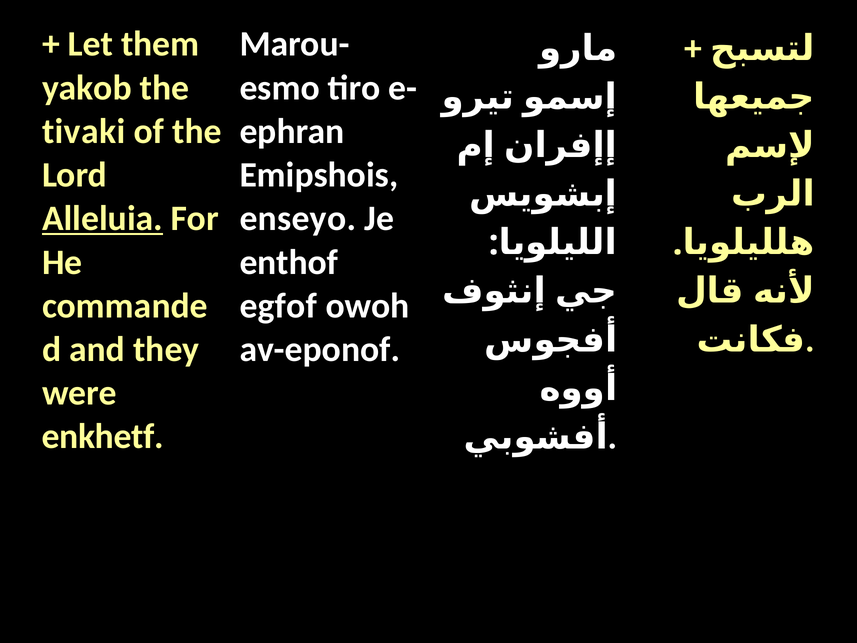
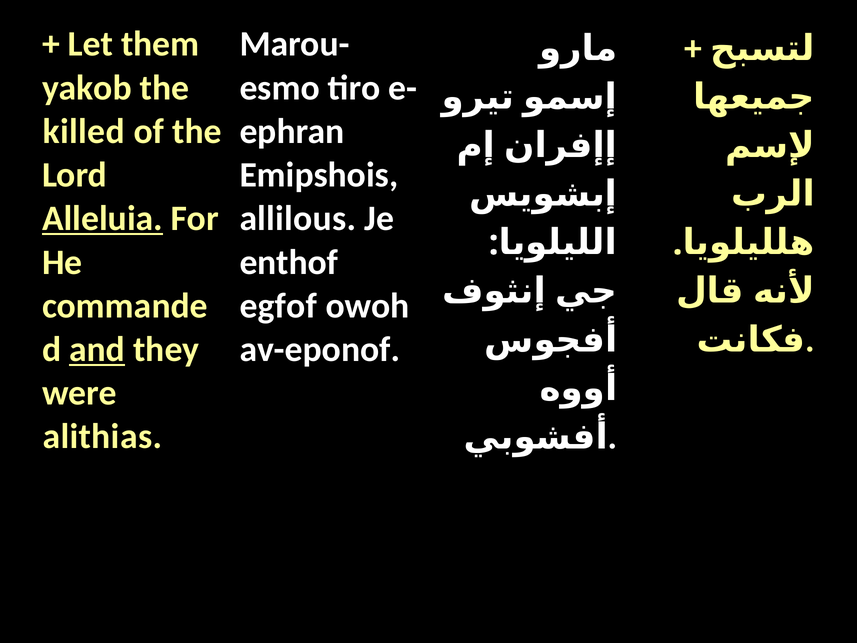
tivaki: tivaki -> killed (84, 131)
enseyo: enseyo -> allilous (298, 219)
and underline: none -> present (97, 349)
enkhetf: enkhetf -> alithias (102, 437)
